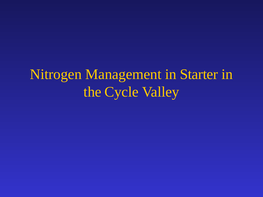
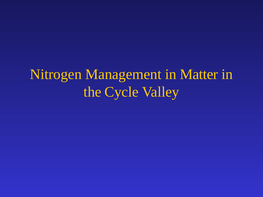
Starter: Starter -> Matter (199, 74)
